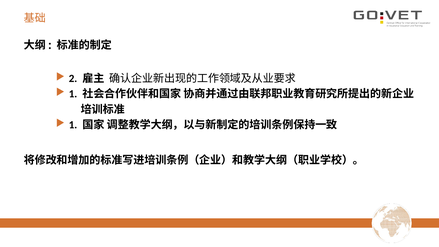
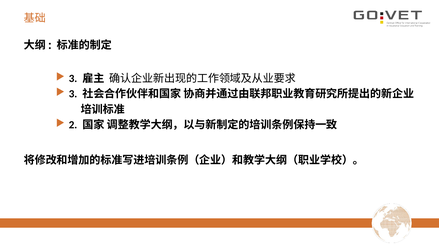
2: 2 -> 3 (73, 78)
1: 1 -> 3 (73, 94)
1: 1 -> 2 (73, 125)
